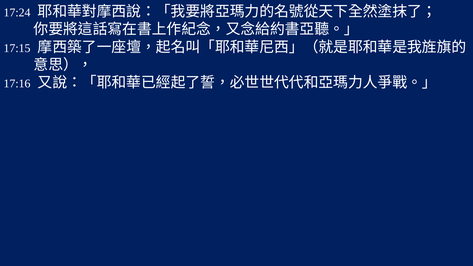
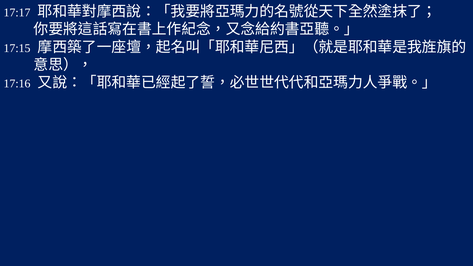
17:24: 17:24 -> 17:17 (17, 13)
